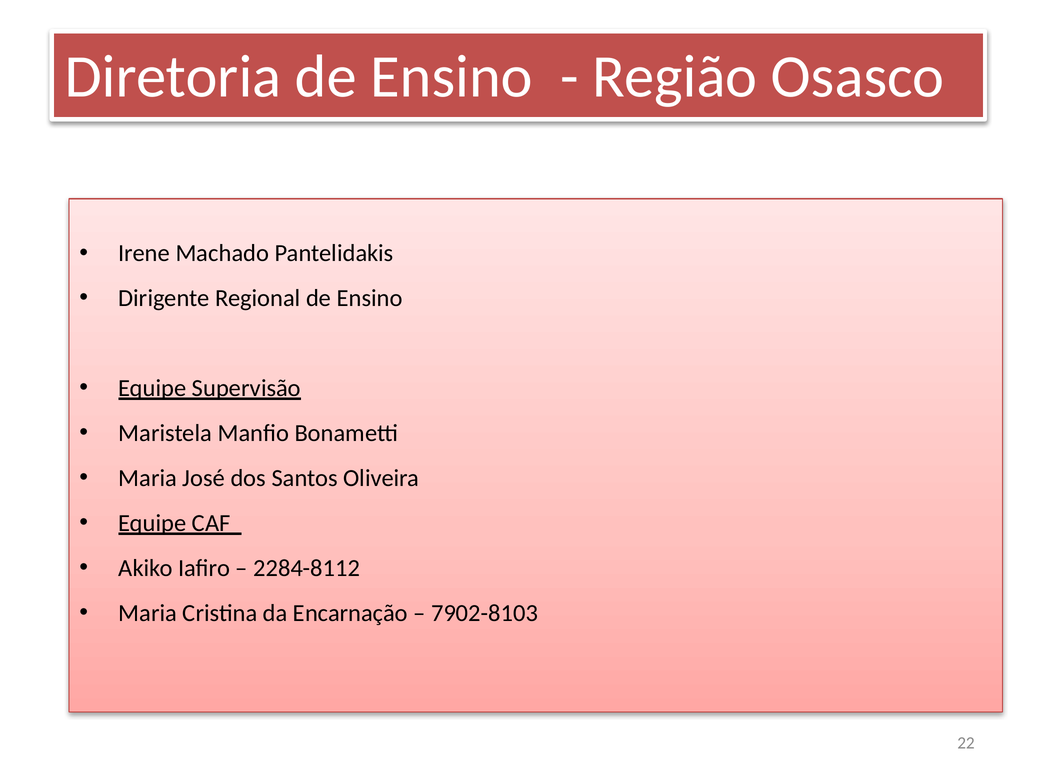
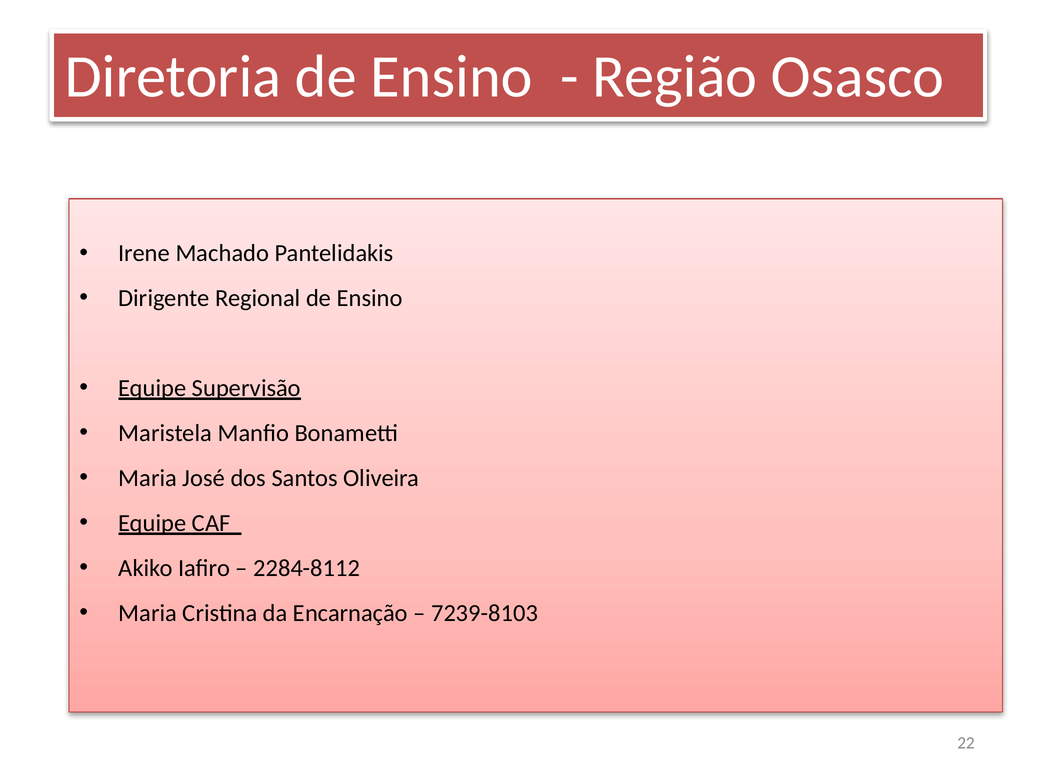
7902-8103: 7902-8103 -> 7239-8103 (485, 613)
